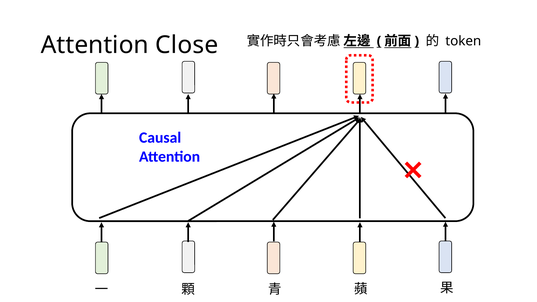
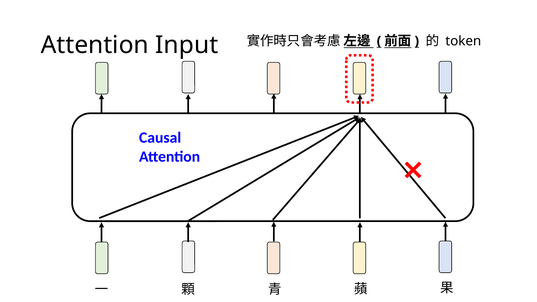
Close: Close -> Input (187, 45)
